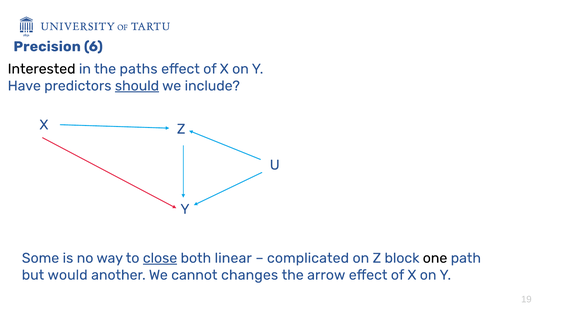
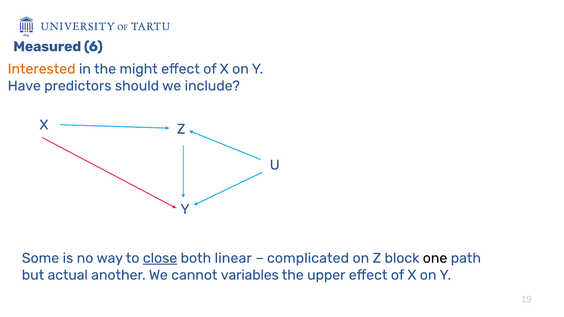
Precision: Precision -> Measured (47, 47)
Interested colour: black -> orange (42, 69)
paths: paths -> might (139, 69)
should underline: present -> none (137, 86)
would: would -> actual (68, 275)
changes: changes -> variables (250, 275)
arrow: arrow -> upper (326, 275)
